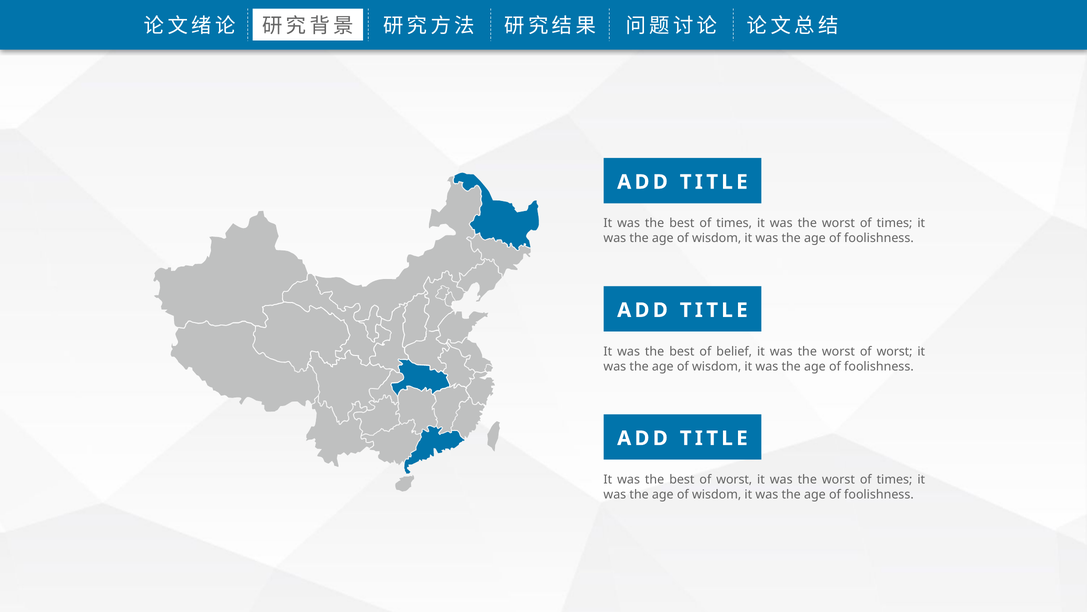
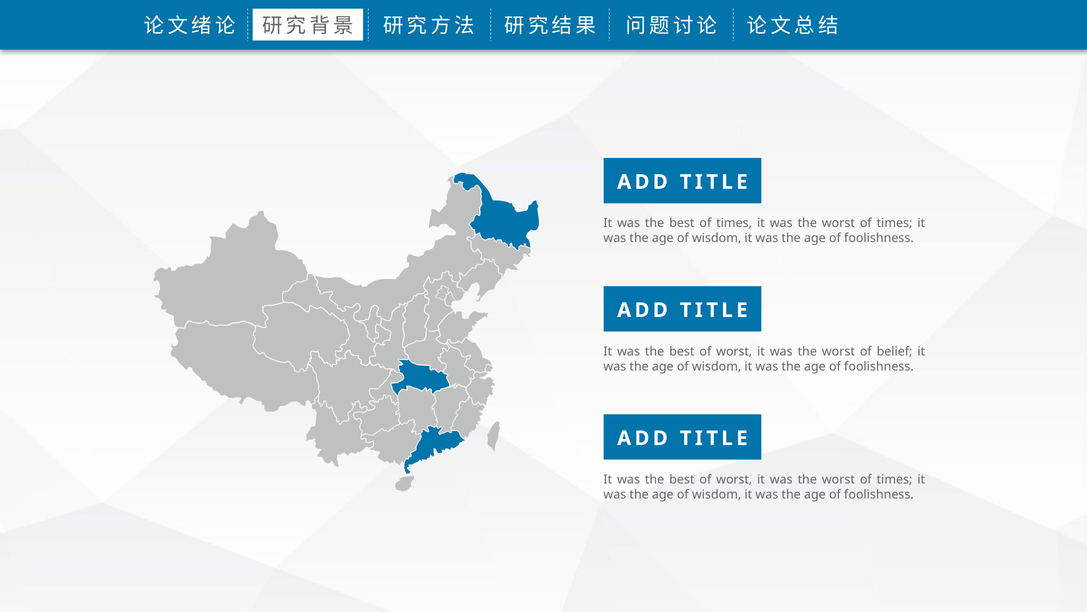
belief: belief -> worst (734, 351)
worst of worst: worst -> belief (895, 351)
